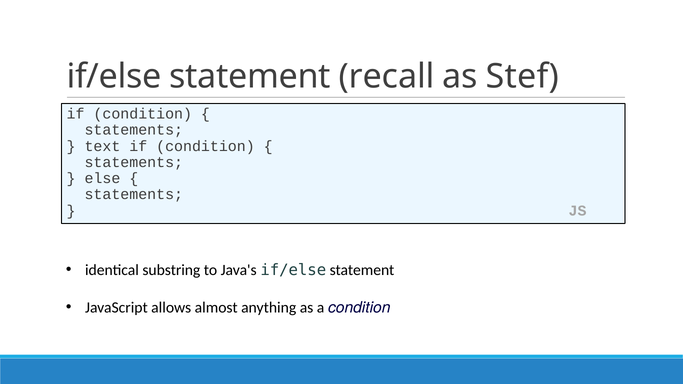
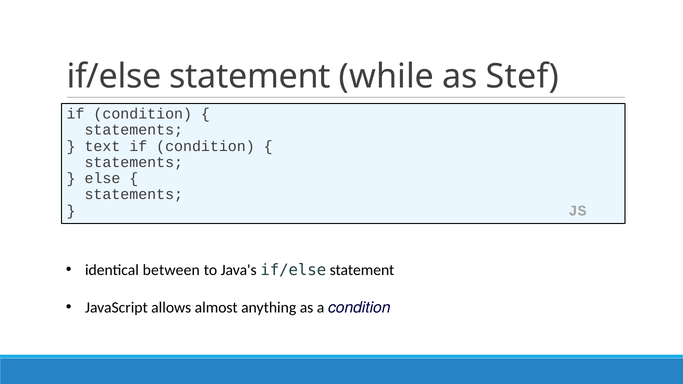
recall: recall -> while (387, 77)
substring: substring -> between (171, 270)
